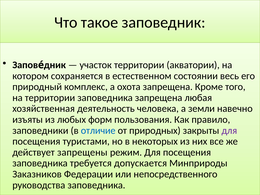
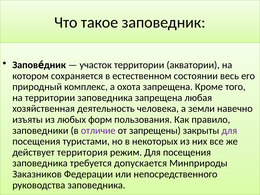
отличие colour: blue -> purple (98, 130)
природных: природных -> запрещены (155, 130)
запрещены: запрещены -> территория (82, 152)
